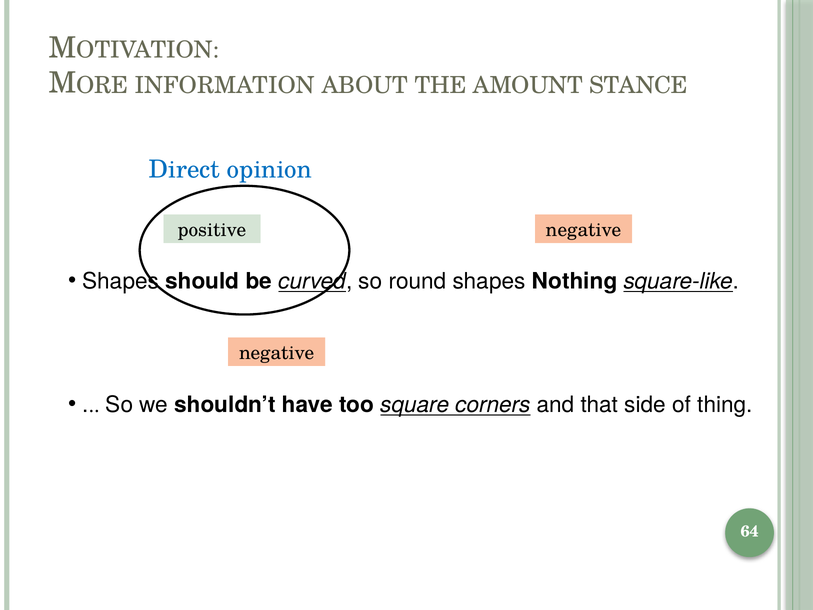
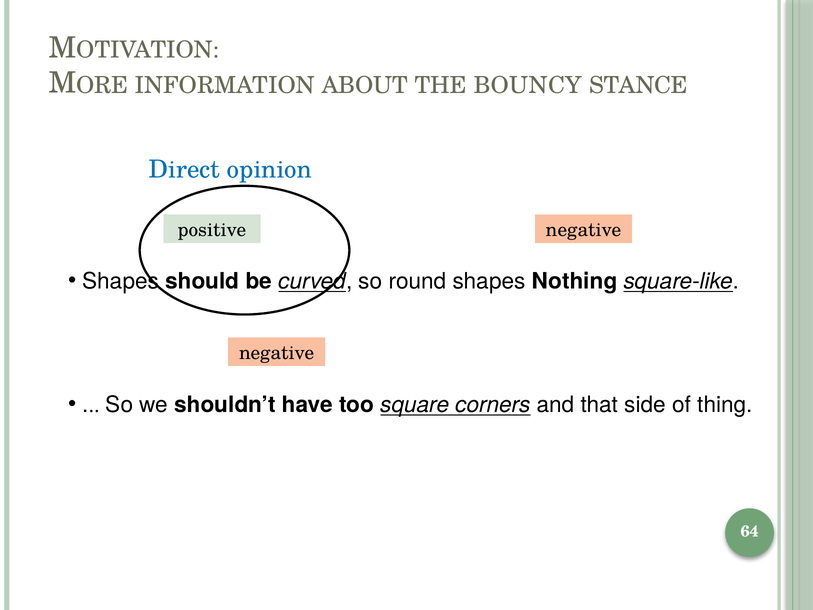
AMOUNT: AMOUNT -> BOUNCY (528, 85)
